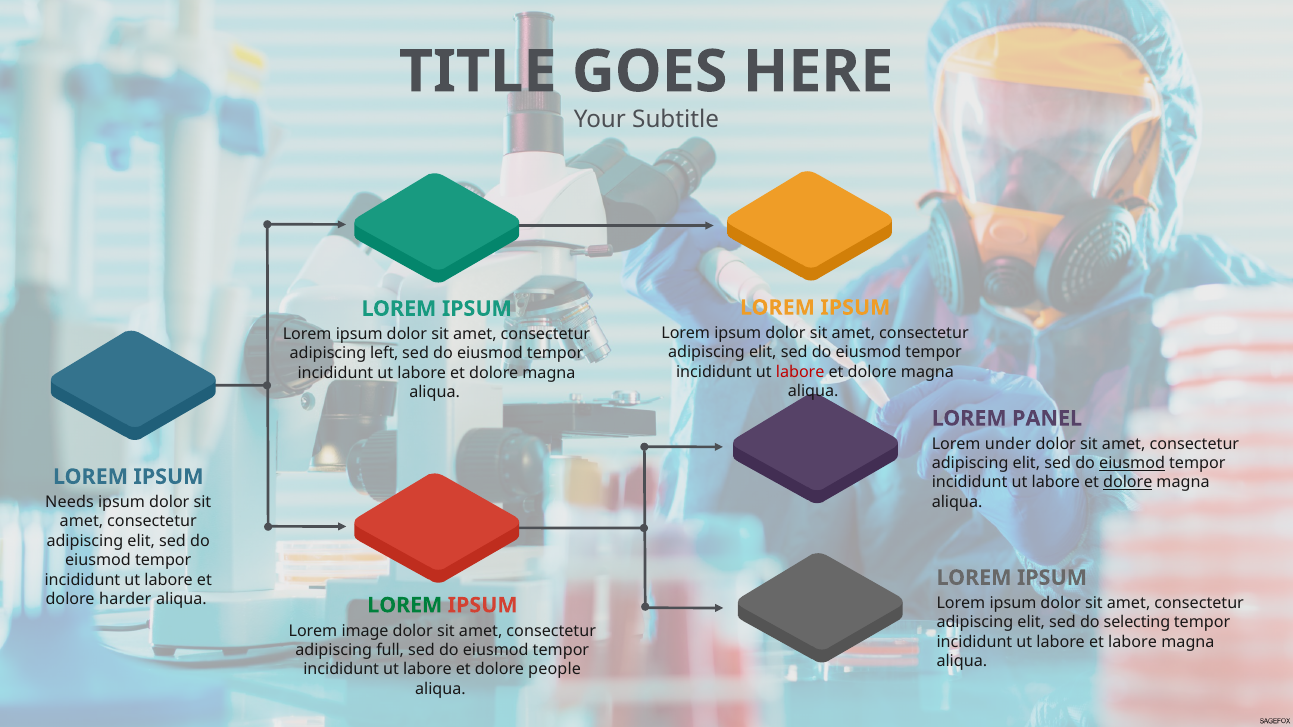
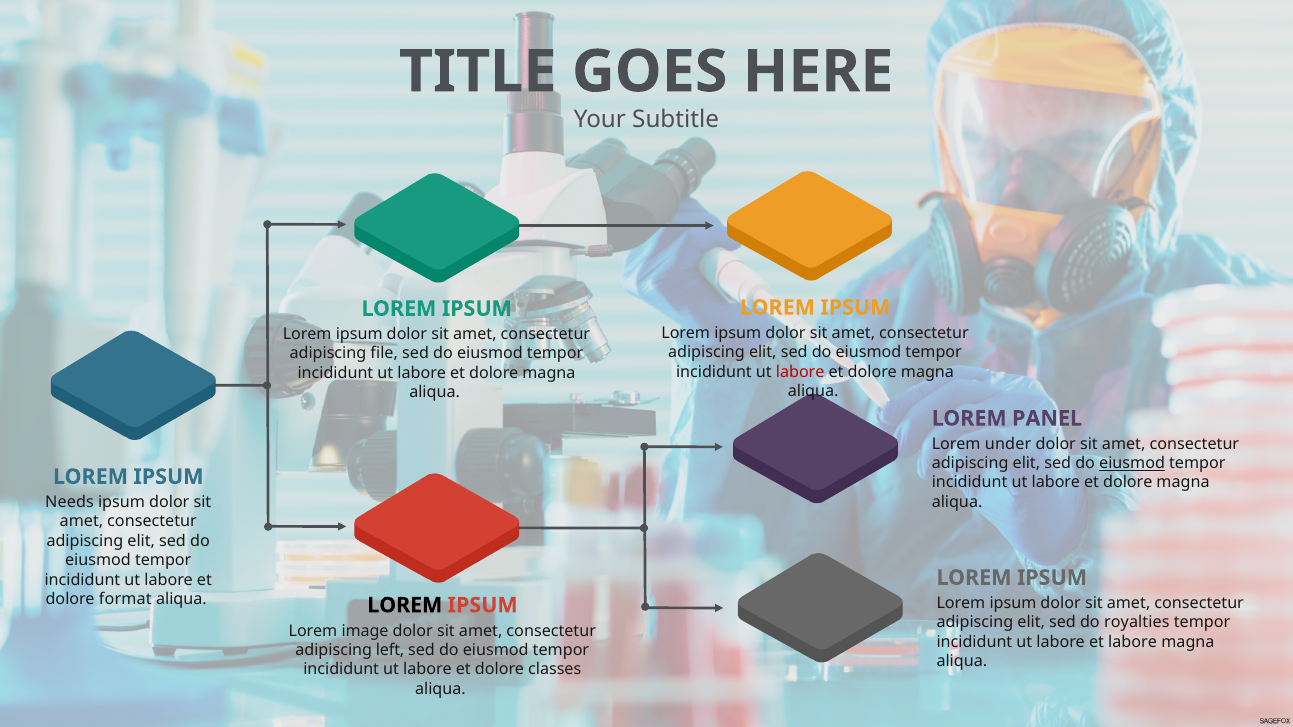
left: left -> file (384, 354)
dolore underline: present -> none (1128, 483)
harder: harder -> format (125, 599)
LOREM colour: green -> black (405, 605)
selecting: selecting -> royalties (1137, 623)
full: full -> left (390, 650)
people: people -> classes (555, 670)
